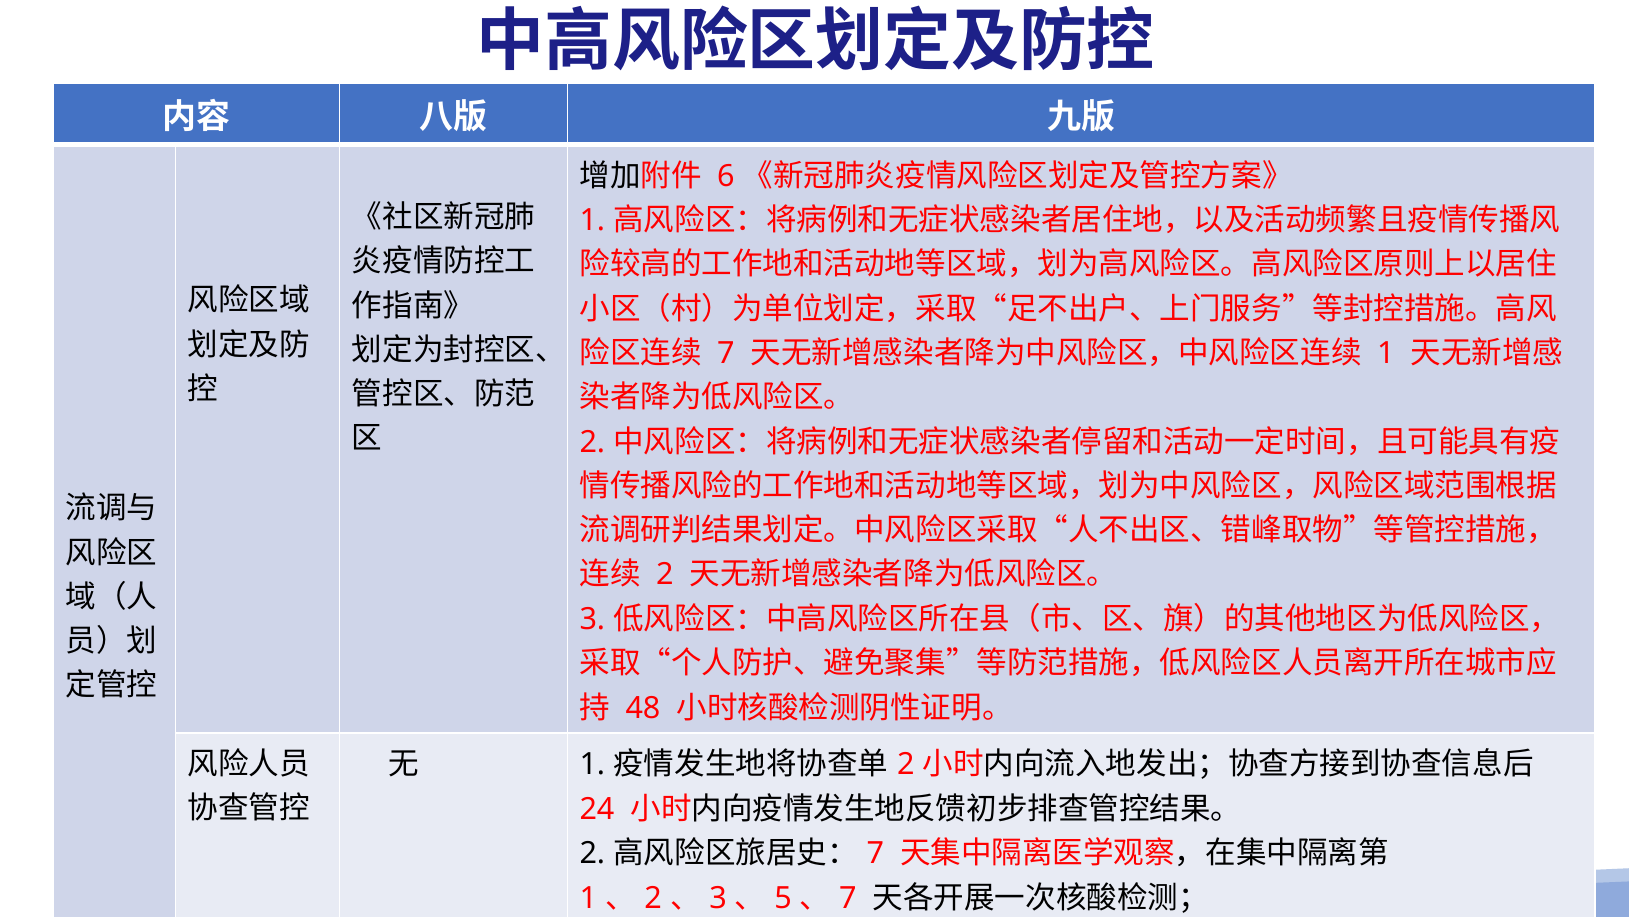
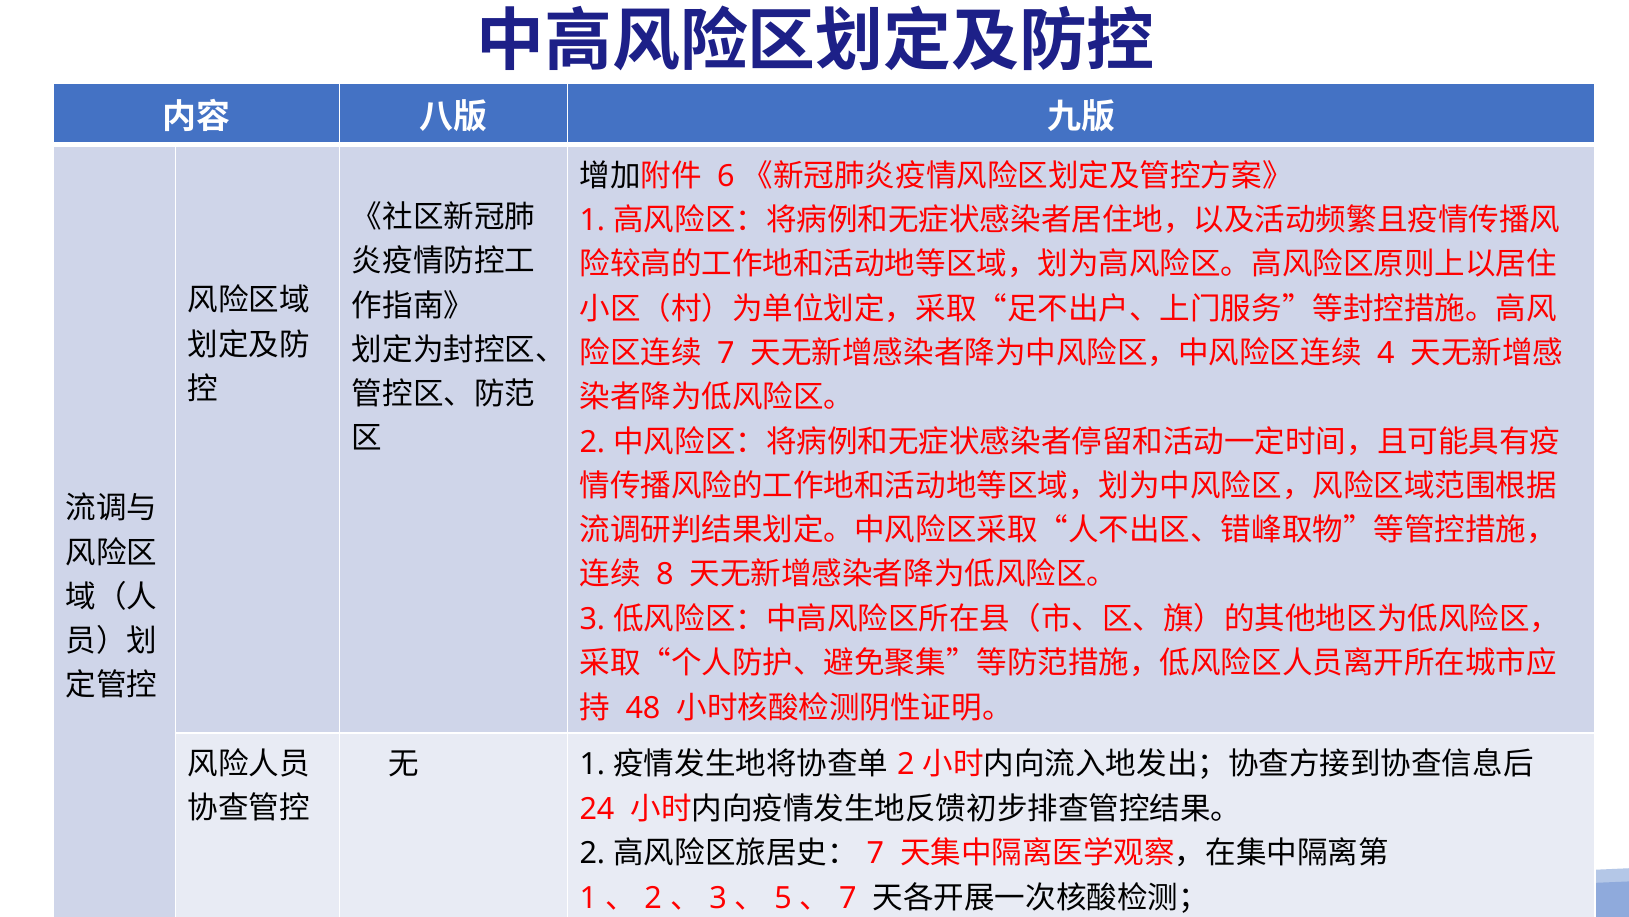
1: 1 -> 4 (1386, 353)
2: 2 -> 8 (665, 574)
